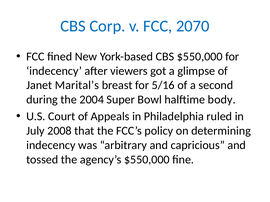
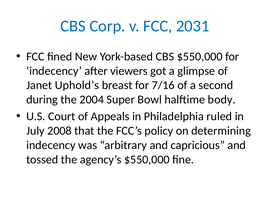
2070: 2070 -> 2031 (193, 26)
Marital’s: Marital’s -> Uphold’s (77, 85)
5/16: 5/16 -> 7/16 (163, 85)
